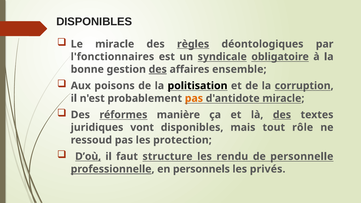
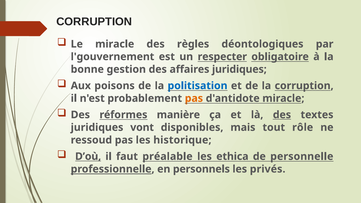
DISPONIBLES: DISPONIBLES -> CORRUPTION (94, 22)
règles underline: present -> none (193, 44)
l'fonctionnaires: l'fonctionnaires -> l'gouvernement (113, 57)
syndicale: syndicale -> respecter (222, 57)
des underline: present -> none (158, 69)
affaires ensemble: ensemble -> juridiques (239, 69)
politisation colour: black -> blue (198, 86)
protection: protection -> historique (182, 140)
structure: structure -> préalable (168, 156)
rendu: rendu -> ethica (232, 156)
